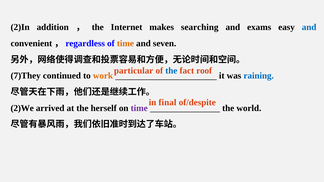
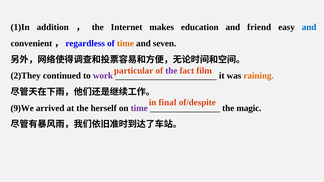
2)In: 2)In -> 1)In (20, 27)
searching: searching -> education (200, 27)
exams: exams -> friend (259, 27)
the colour: blue -> purple (171, 71)
roof: roof -> film (204, 71)
7)They: 7)They -> 2)They (26, 76)
work colour: orange -> purple (103, 76)
raining colour: blue -> orange (259, 76)
2)We: 2)We -> 9)We (22, 108)
world: world -> magic (249, 108)
